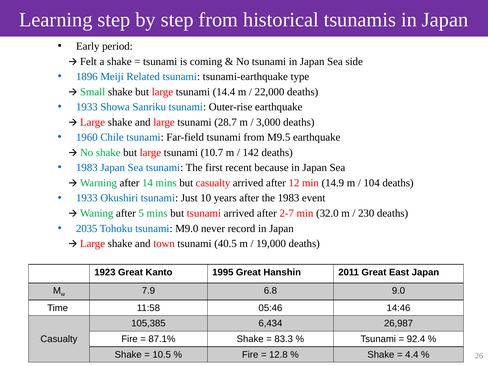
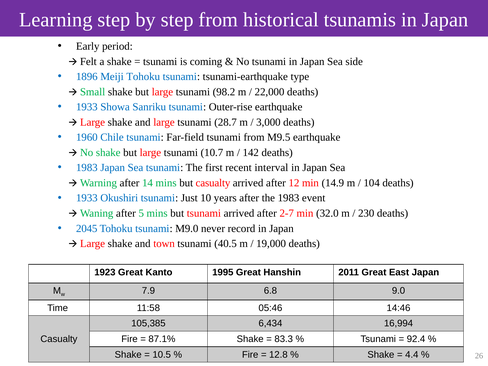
Meiji Related: Related -> Tohoku (143, 77)
14.4: 14.4 -> 98.2 (224, 92)
because: because -> interval (271, 168)
2035: 2035 -> 2045 (87, 228)
26,987: 26,987 -> 16,994 (399, 323)
